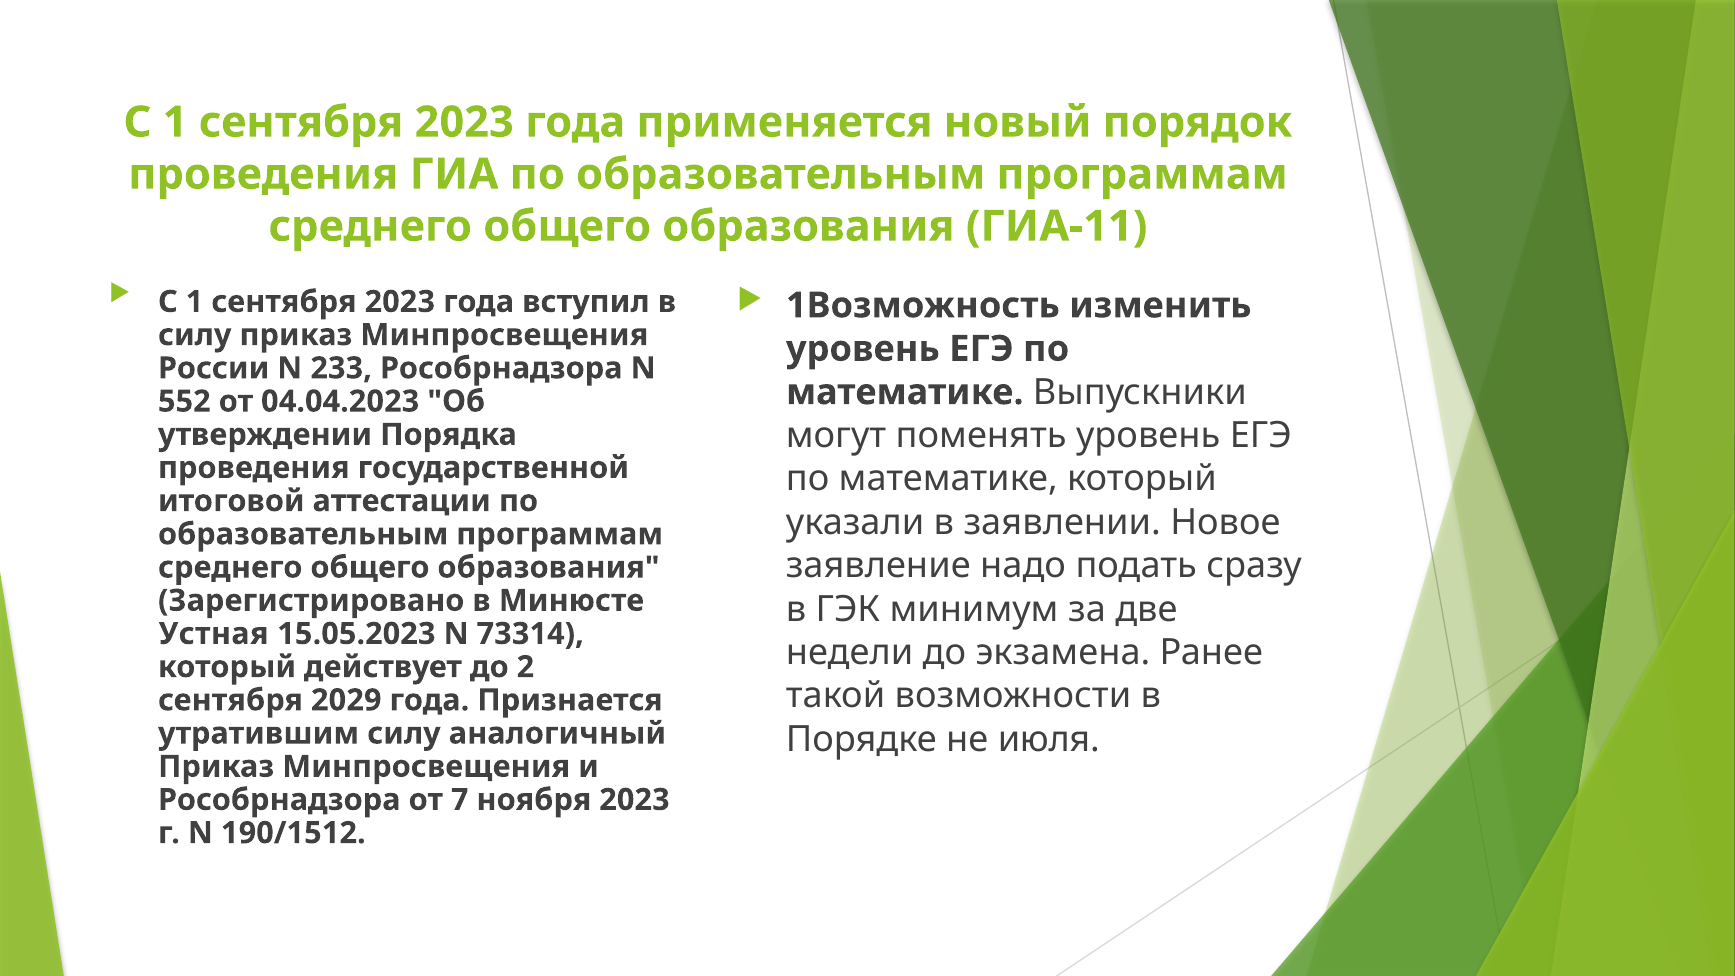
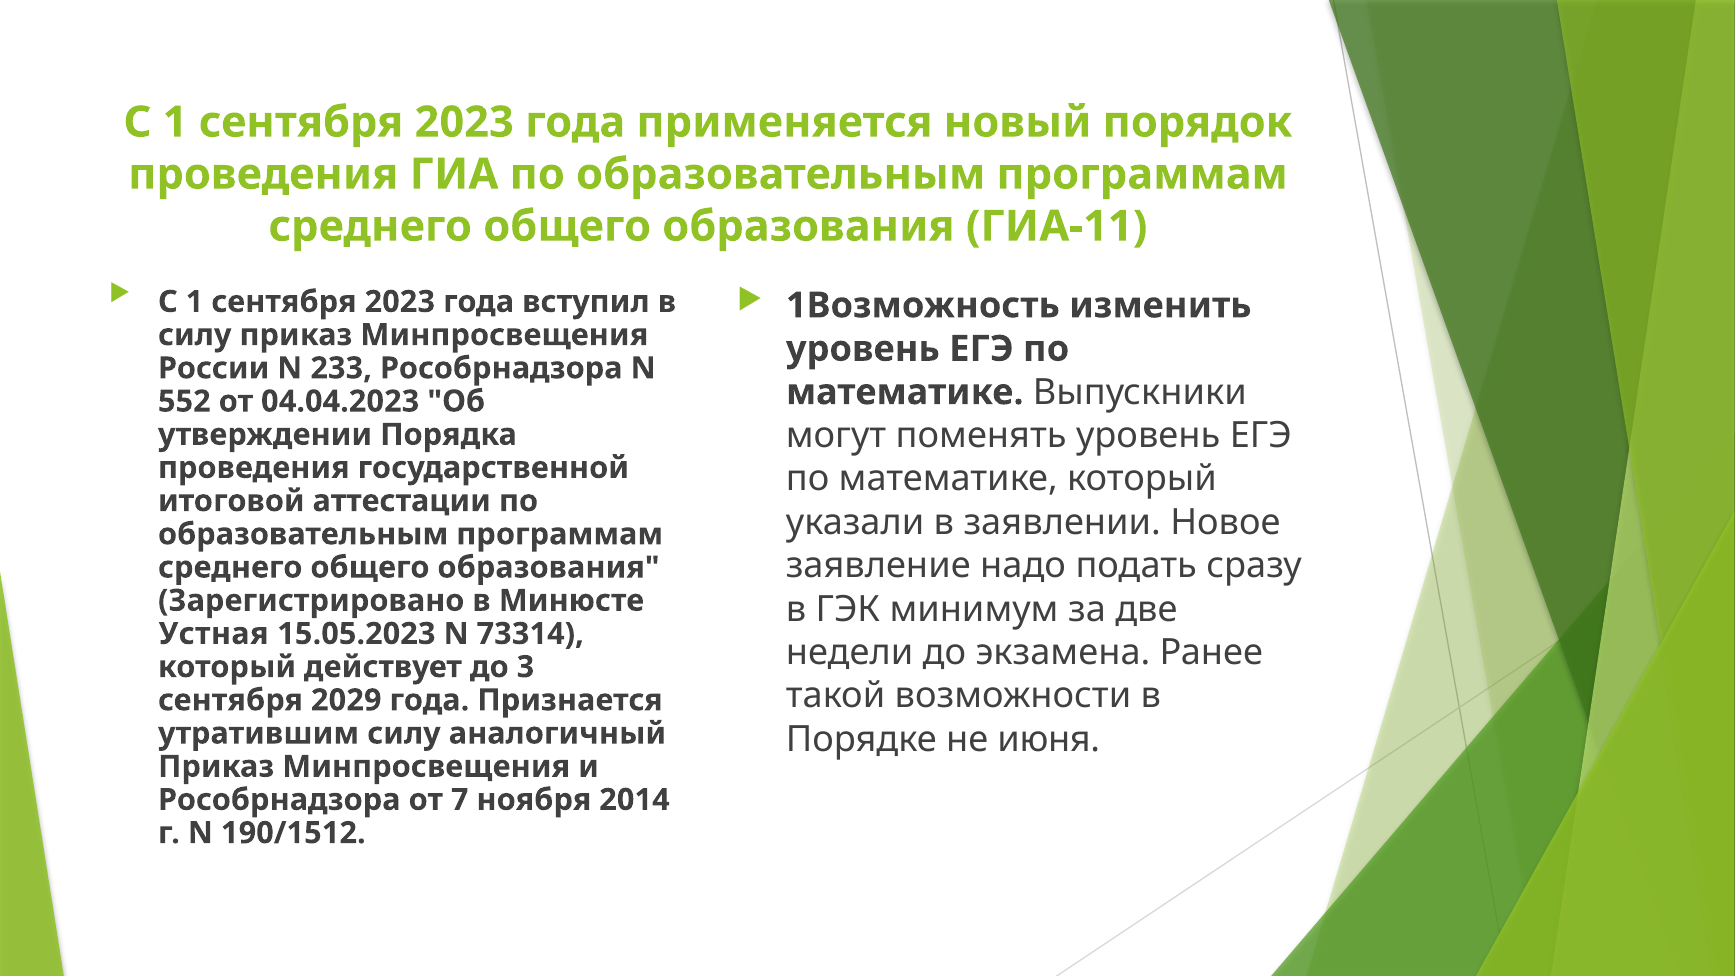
2: 2 -> 3 (525, 667)
июля: июля -> июня (1049, 739)
ноября 2023: 2023 -> 2014 (634, 800)
